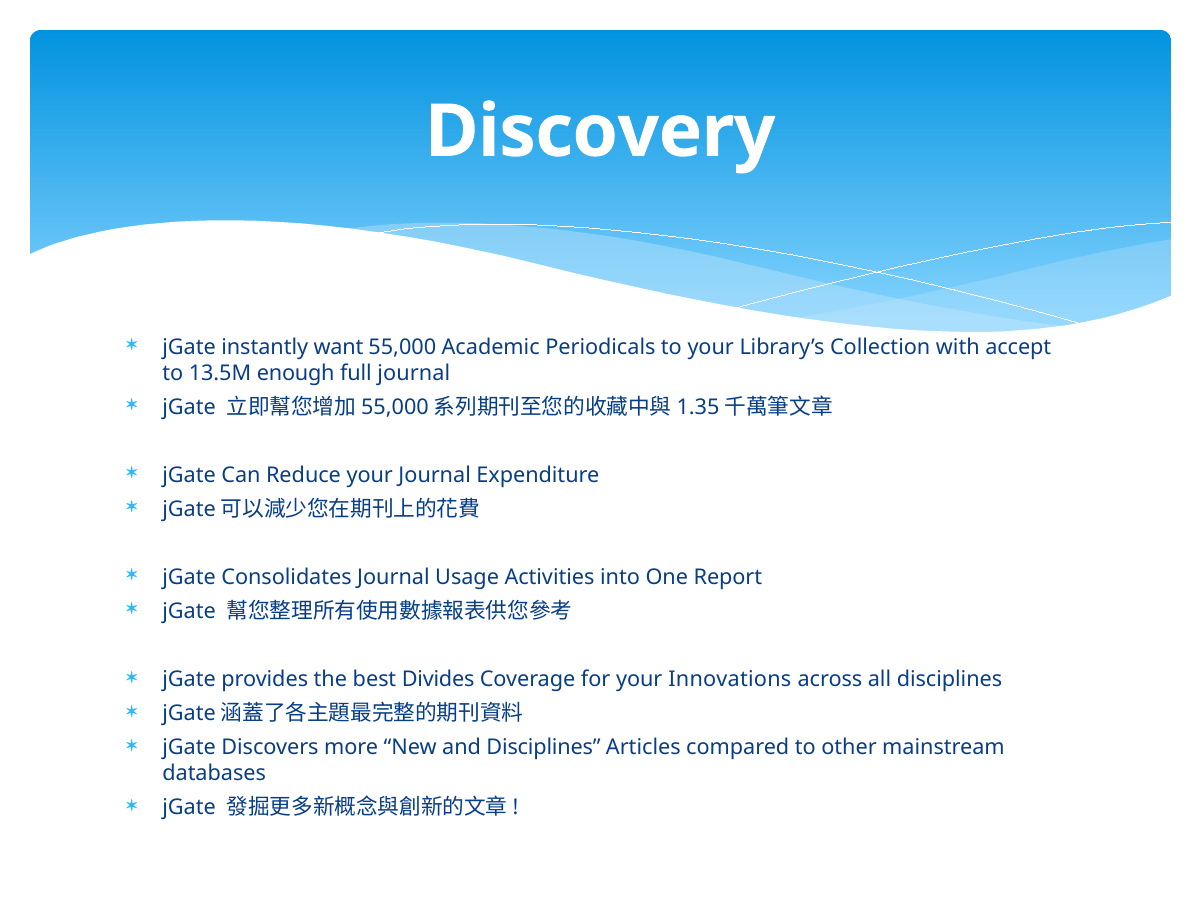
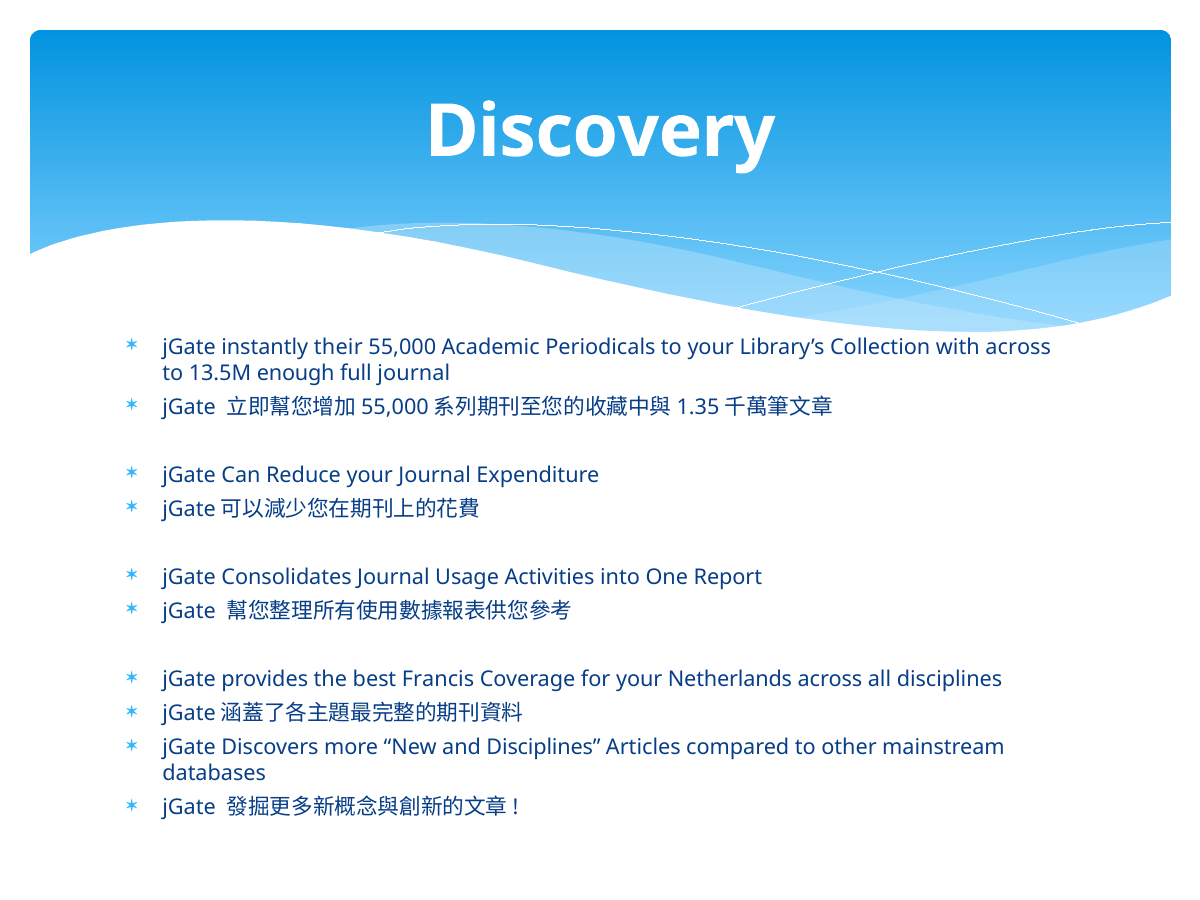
want: want -> their (338, 347)
with accept: accept -> across (1018, 347)
Divides: Divides -> Francis (438, 679)
Innovations: Innovations -> Netherlands (730, 679)
